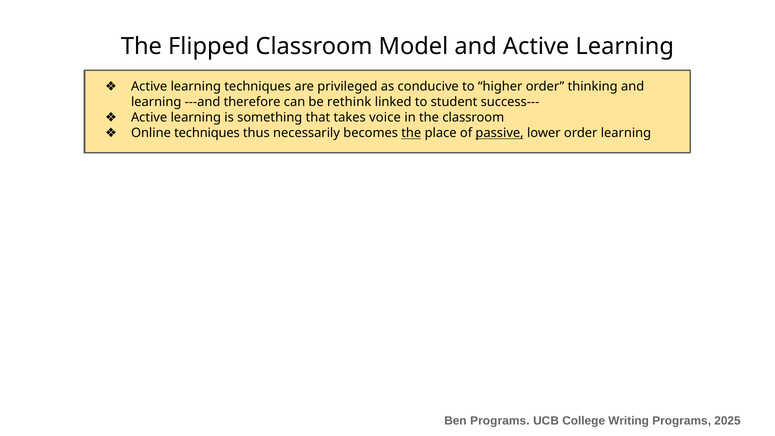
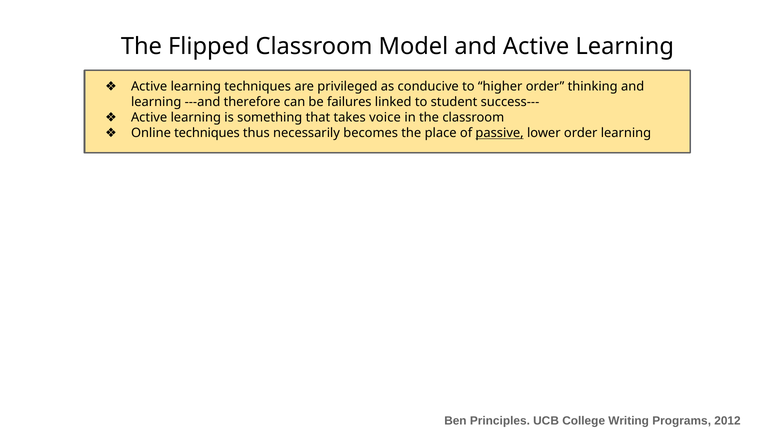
rethink: rethink -> failures (349, 102)
the underline: present -> none (411, 133)
Ben Programs: Programs -> Principles (500, 421)
2025: 2025 -> 2012 (727, 421)
